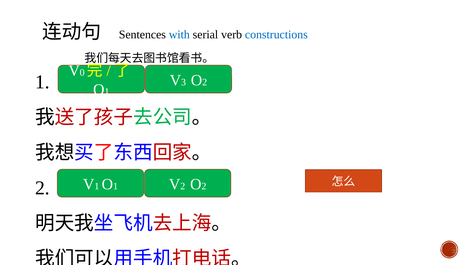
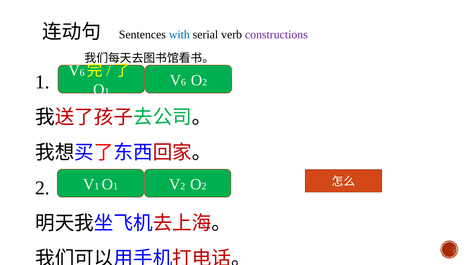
constructions colour: blue -> purple (276, 35)
0: 0 -> 6 (82, 73)
3: 3 -> 6 (184, 82)
